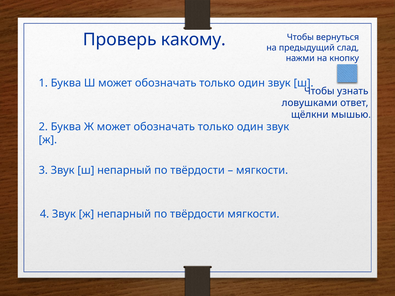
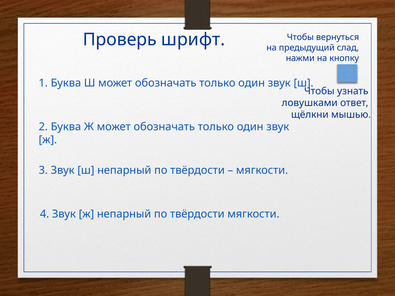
какому: какому -> шрифт (193, 40)
